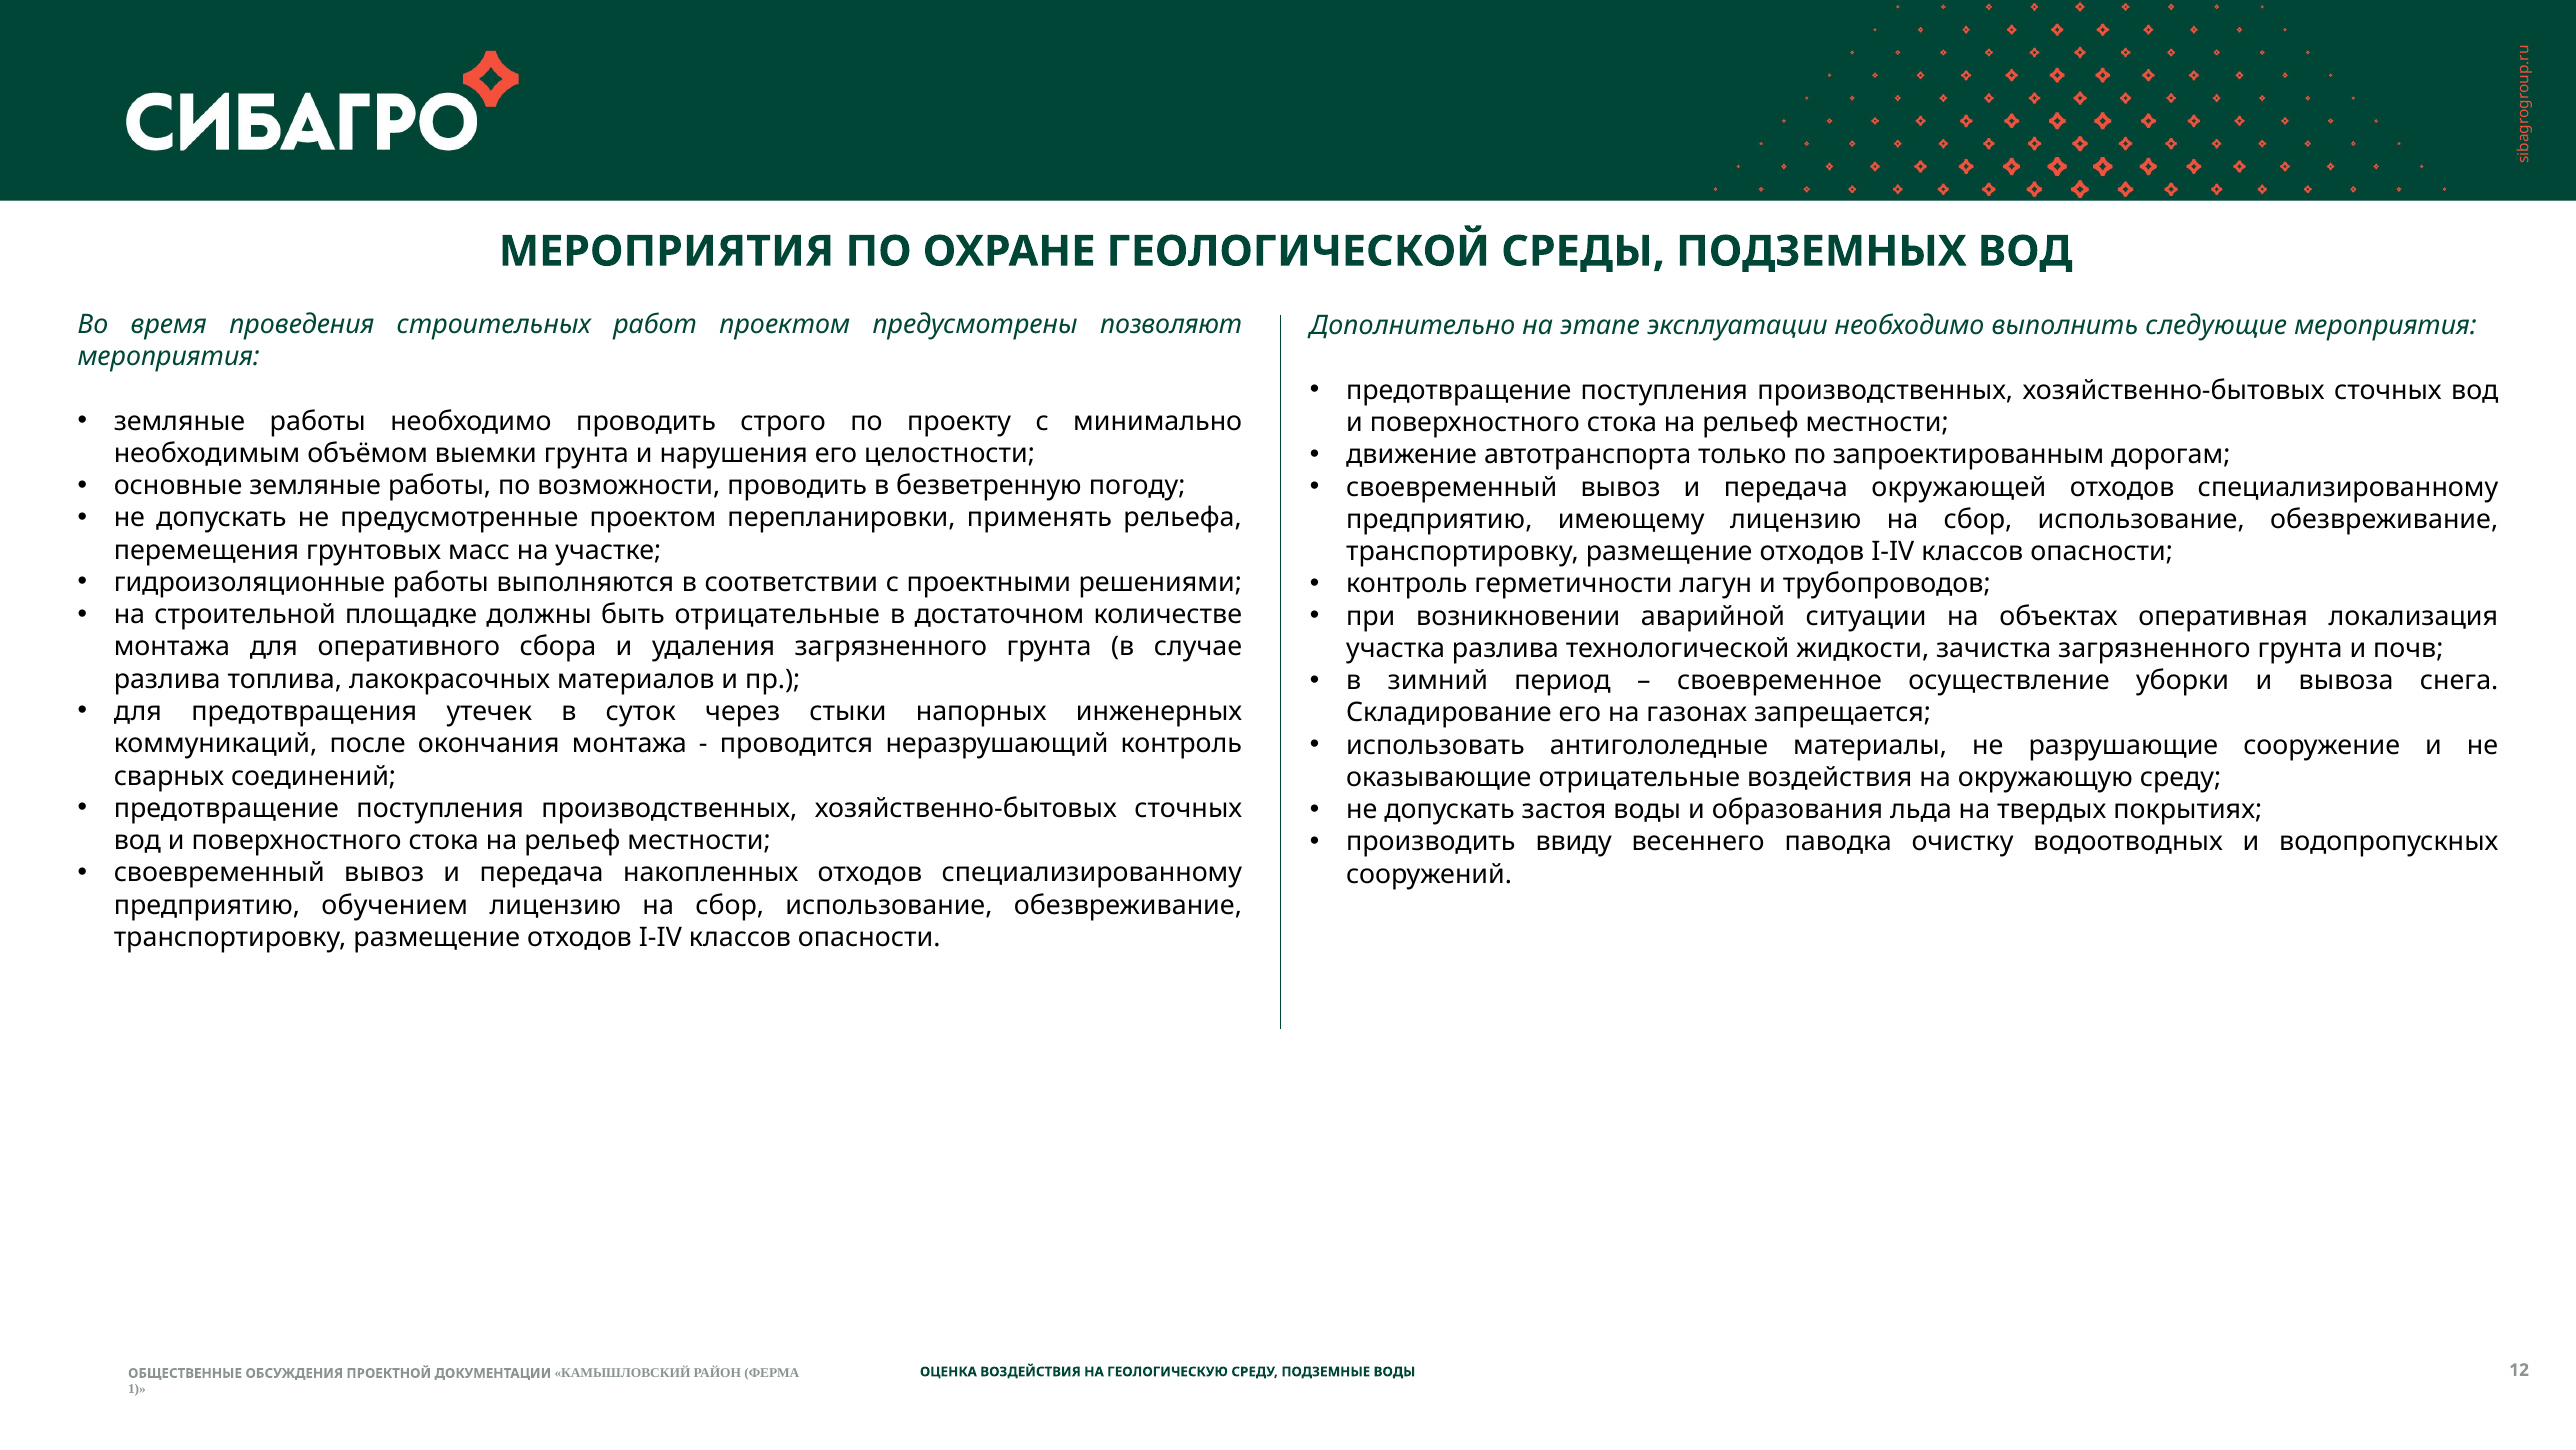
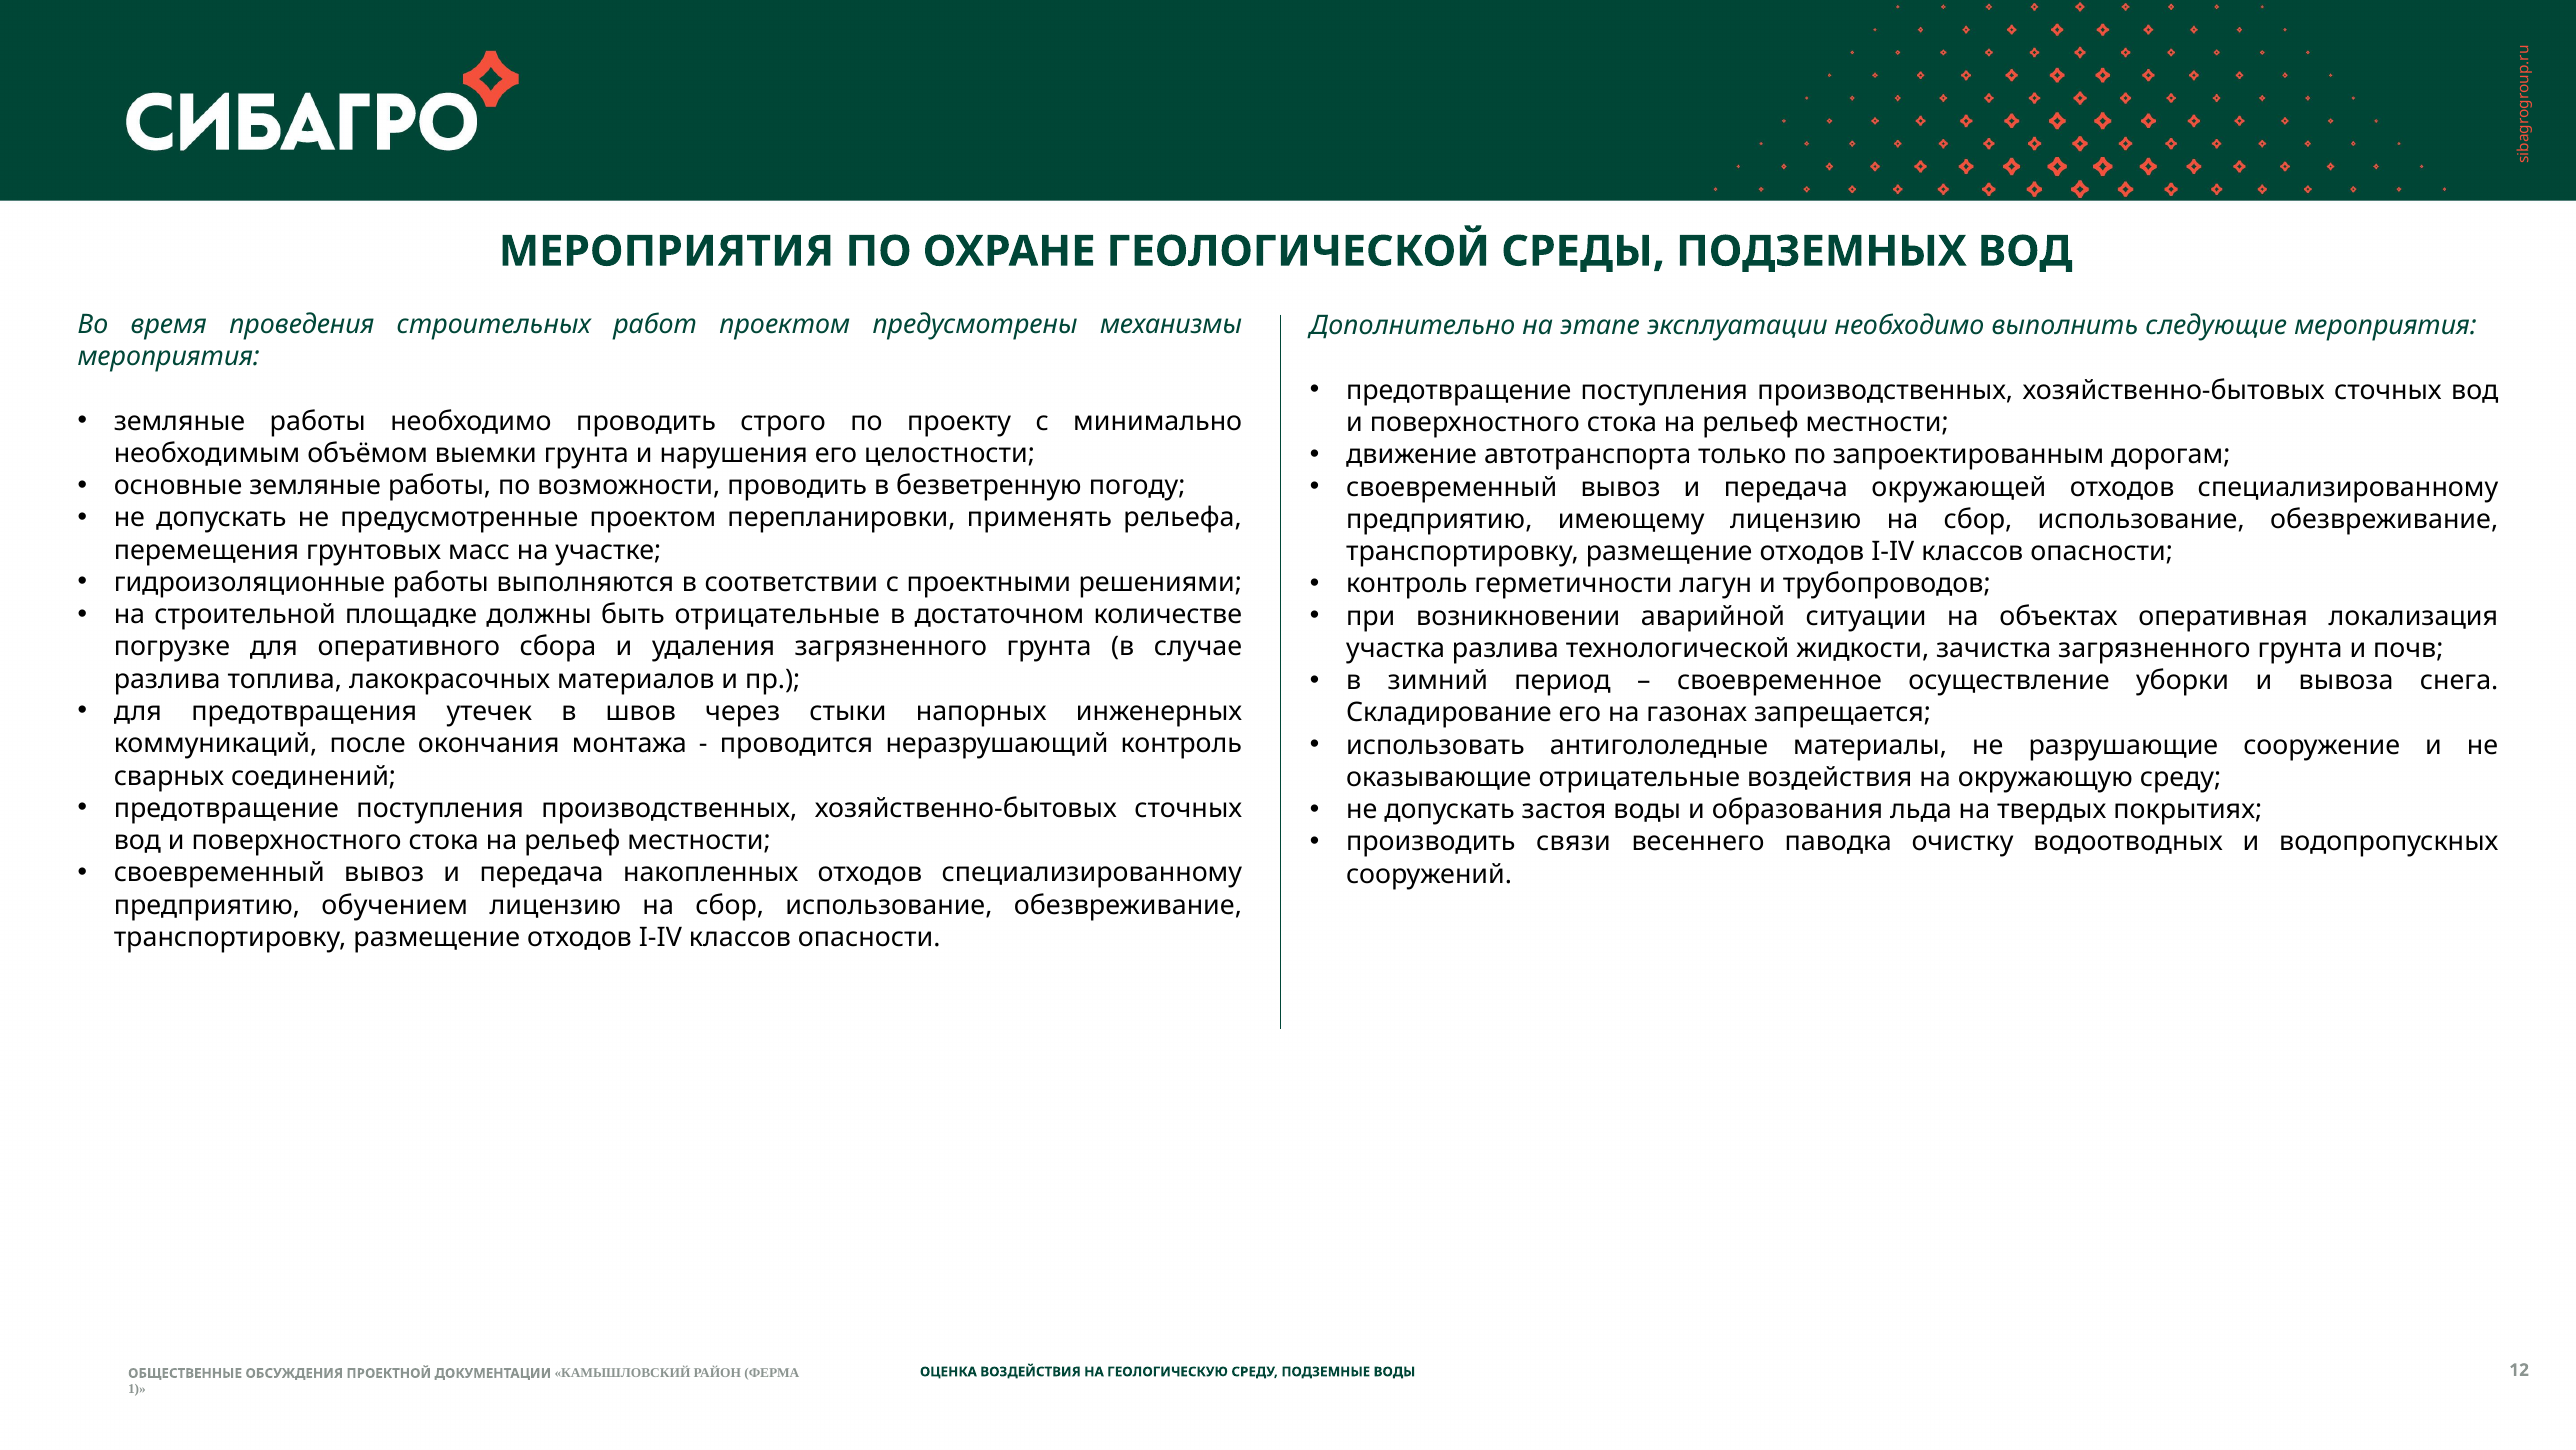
позволяют: позволяют -> механизмы (1171, 324)
монтажа: монтажа -> погрузке (172, 647)
суток: суток -> швов (641, 712)
ввиду: ввиду -> связи (1573, 842)
